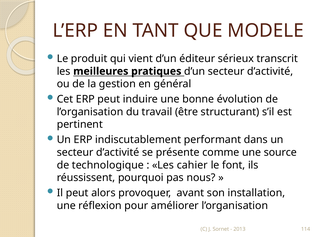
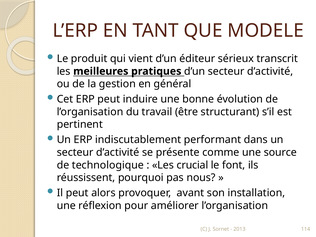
cahier: cahier -> crucial (192, 165)
